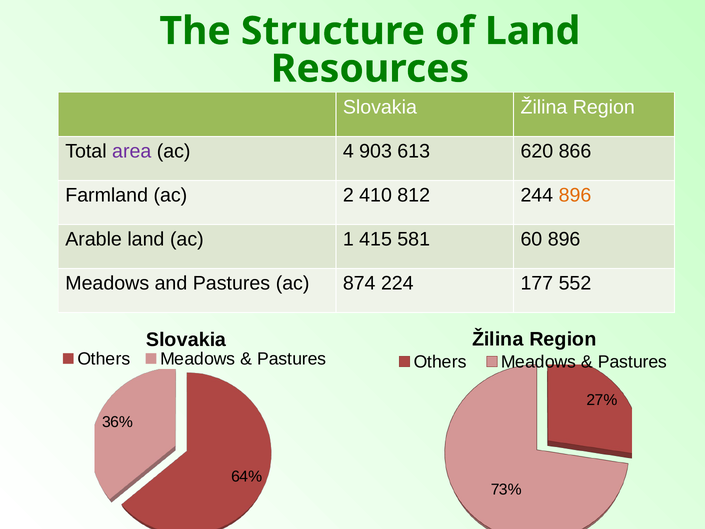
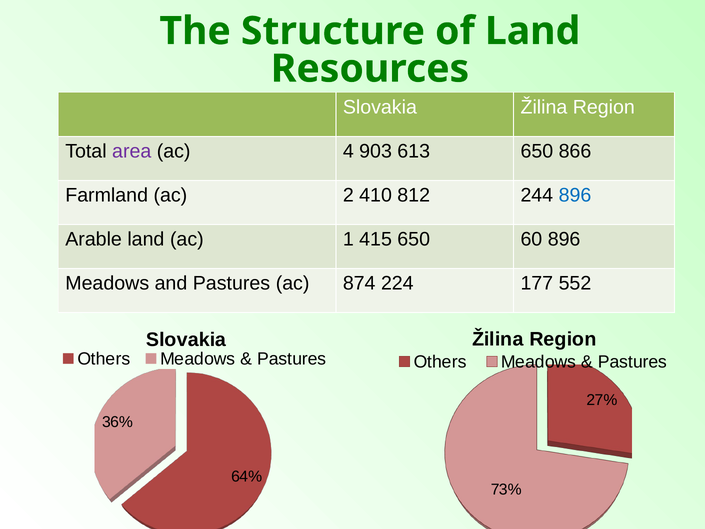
613 620: 620 -> 650 (537, 151)
896 colour: orange -> blue (575, 195)
415 581: 581 -> 650 (414, 239)
